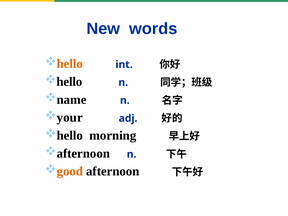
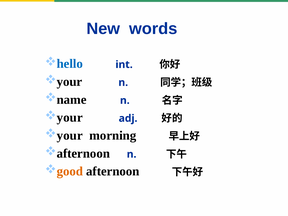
hello colour: orange -> blue (70, 64)
hello: hello -> your (69, 82)
hello: hello -> your (70, 135)
